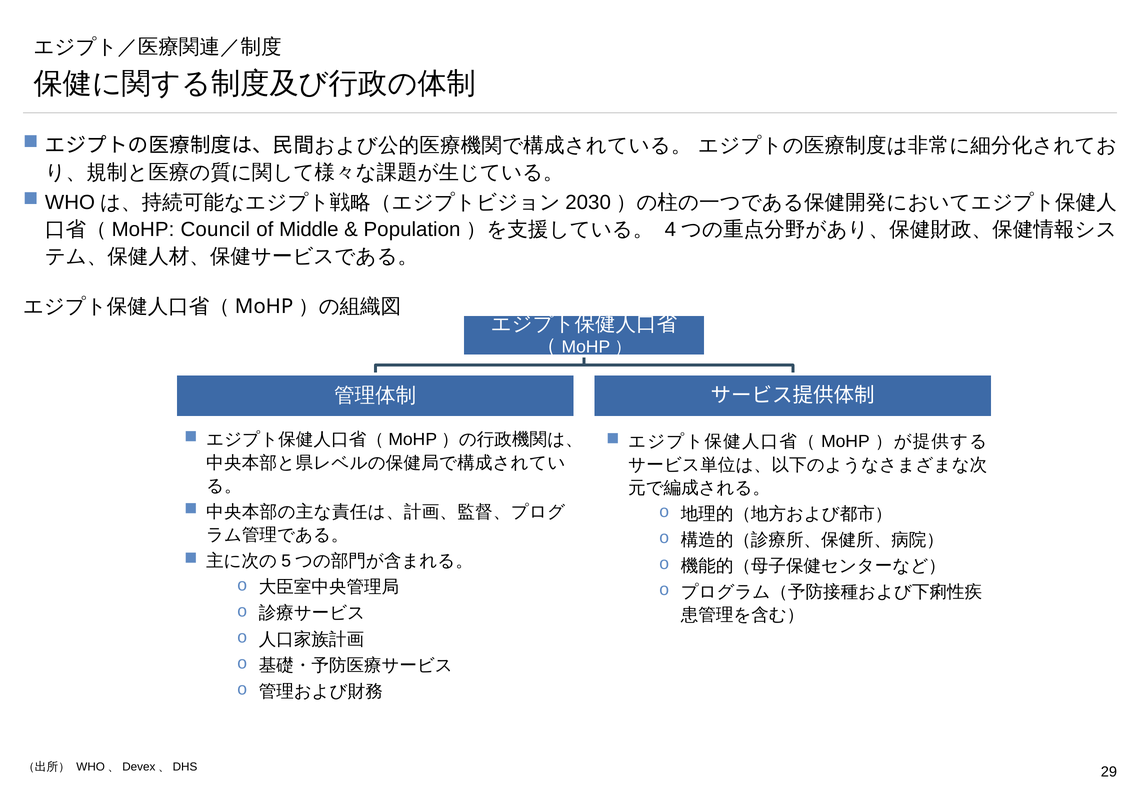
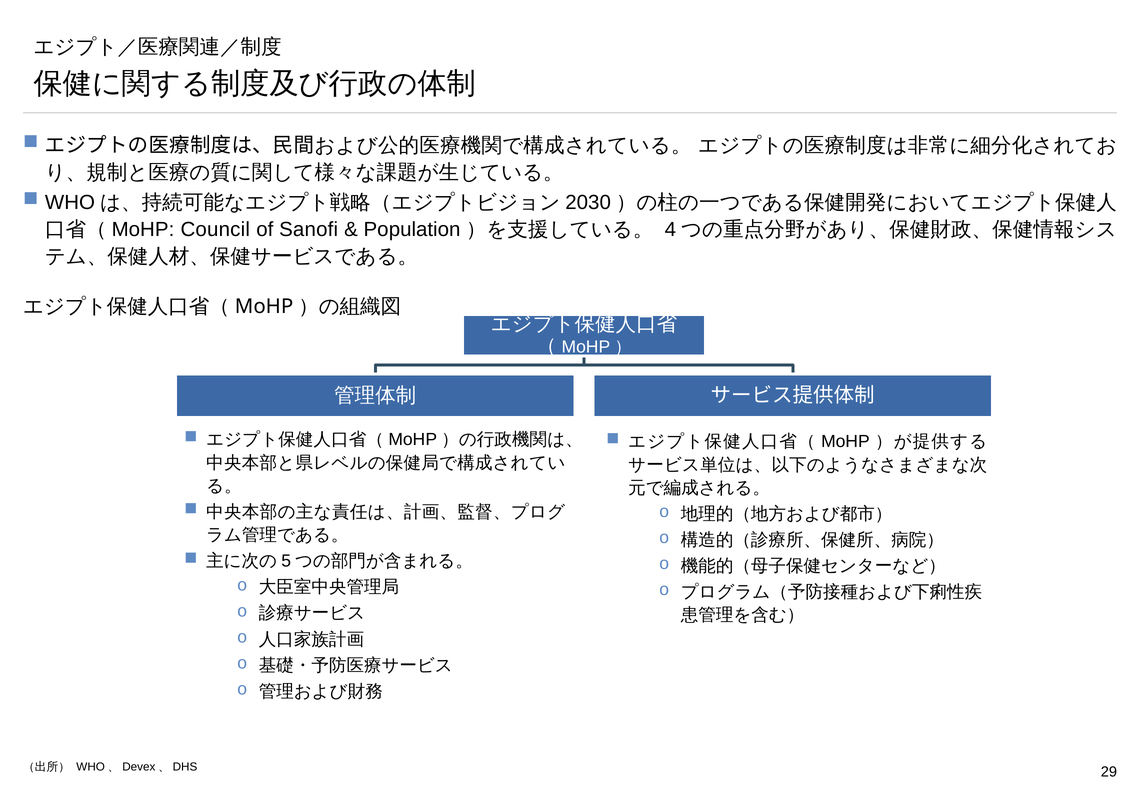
Middle: Middle -> Sanofi (309, 230)
